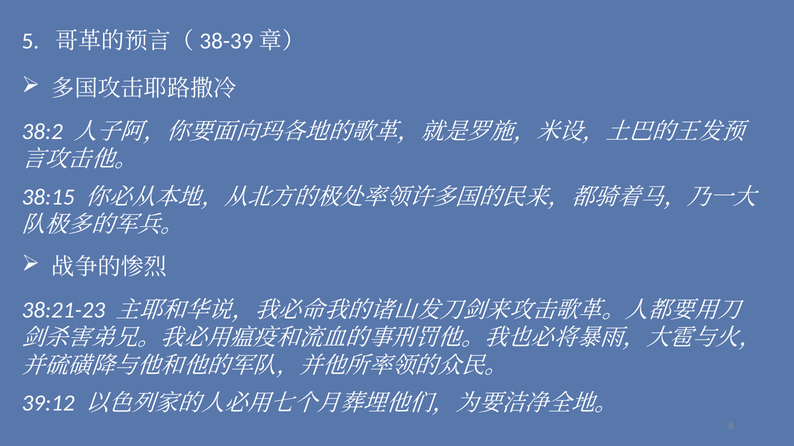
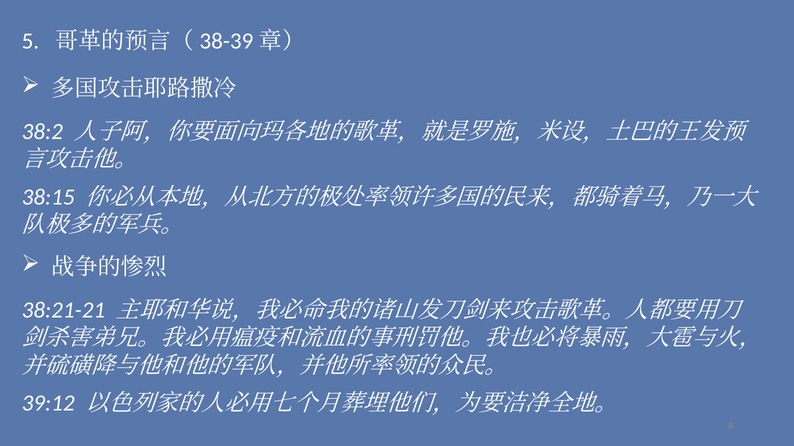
38:21-23: 38:21-23 -> 38:21-21 (63, 310)
